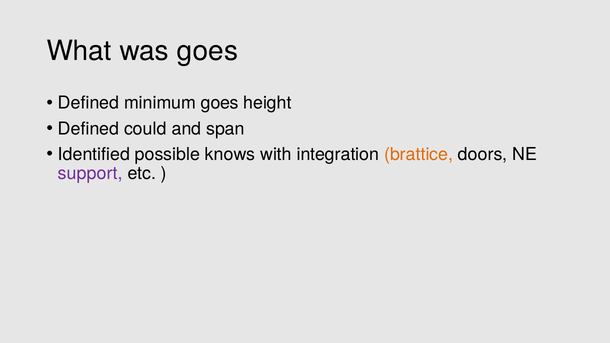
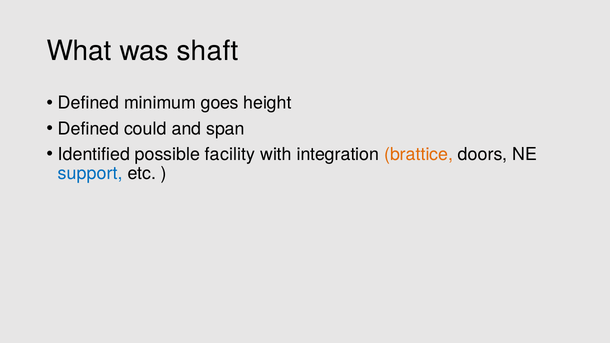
was goes: goes -> shaft (208, 51)
knows: knows -> facility (230, 154)
support colour: purple -> blue (90, 174)
